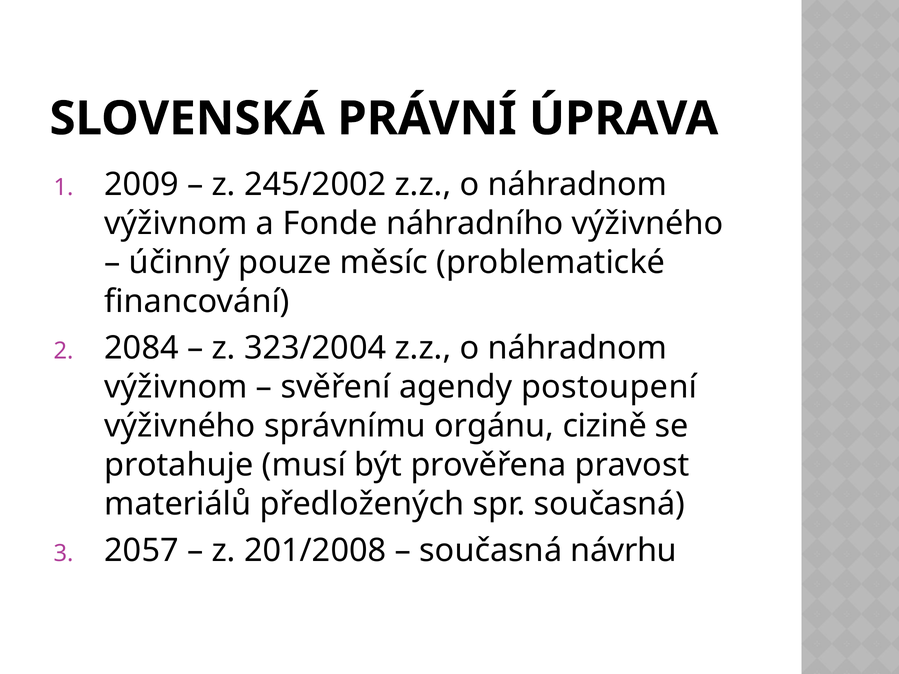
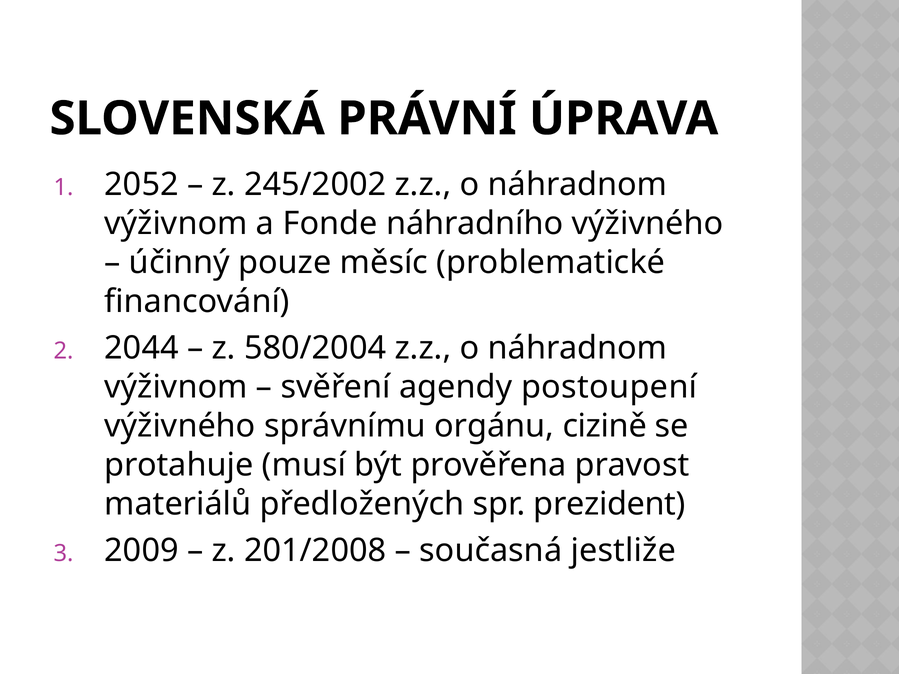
2009: 2009 -> 2052 (142, 184)
2084: 2084 -> 2044 (142, 348)
323/2004: 323/2004 -> 580/2004 (315, 348)
spr současná: současná -> prezident (610, 504)
2057: 2057 -> 2009 (142, 551)
návrhu: návrhu -> jestliže (623, 551)
